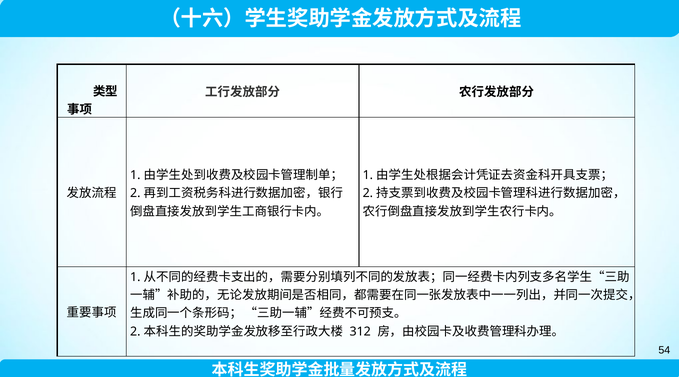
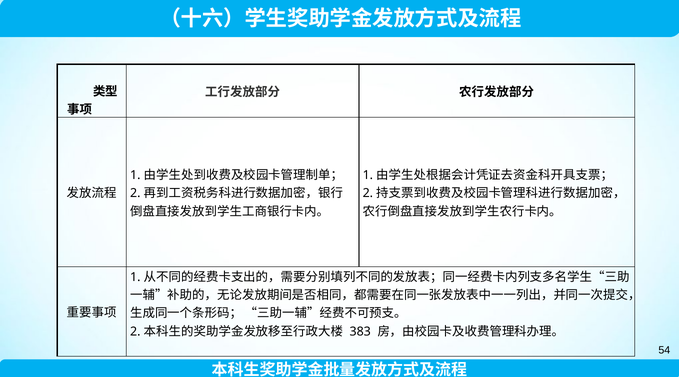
312: 312 -> 383 (360, 332)
